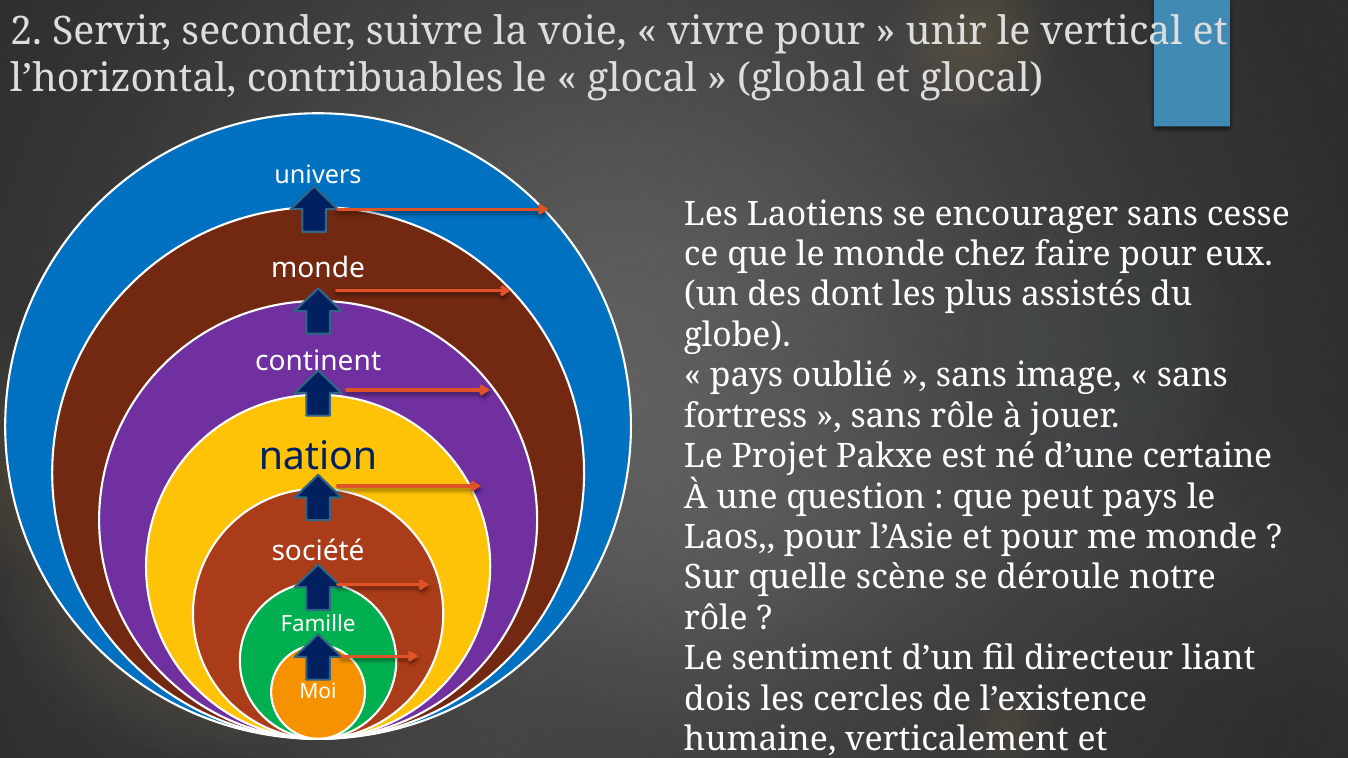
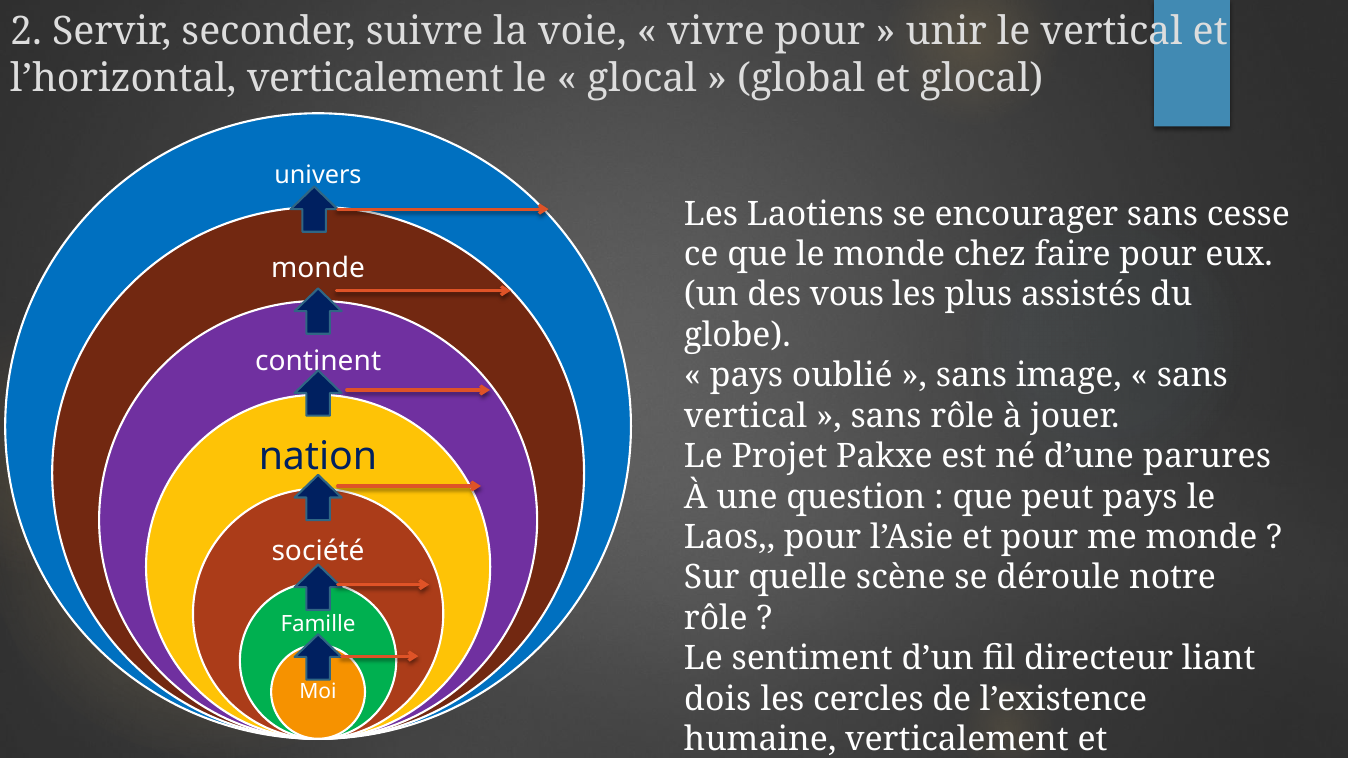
l’horizontal contribuables: contribuables -> verticalement (375, 79)
dont: dont -> vous (847, 295)
fortress: fortress -> vertical (746, 416)
certaine: certaine -> parures (1207, 457)
